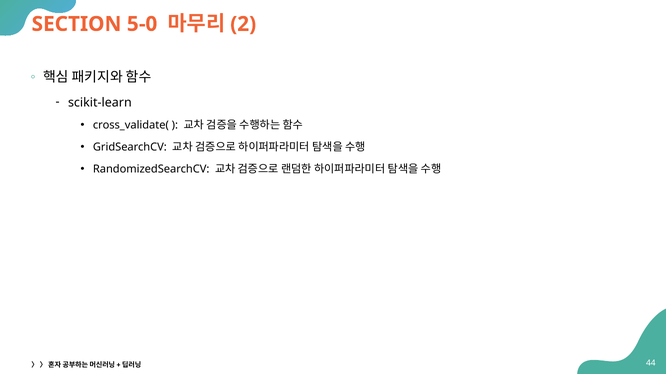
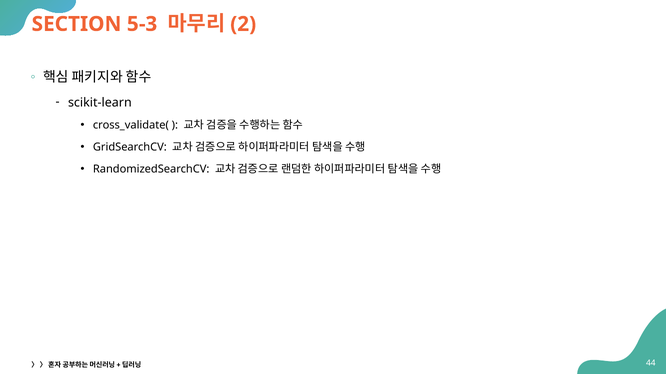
5-0: 5-0 -> 5-3 (142, 24)
